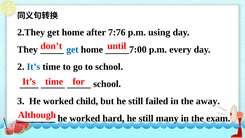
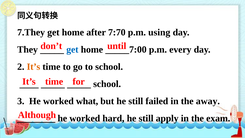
2.They: 2.They -> 7.They (31, 32)
7:76: 7:76 -> 7:70 (117, 32)
It’s colour: blue -> orange (33, 67)
child: child -> what (87, 101)
many: many -> apply (167, 118)
